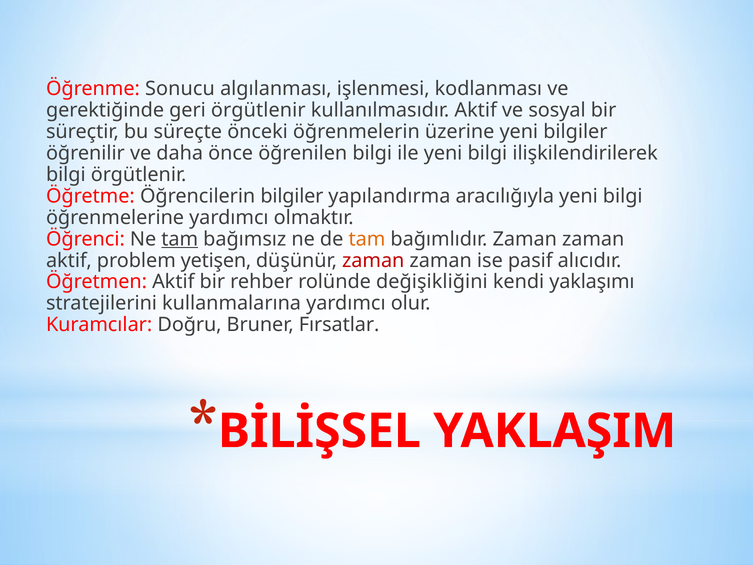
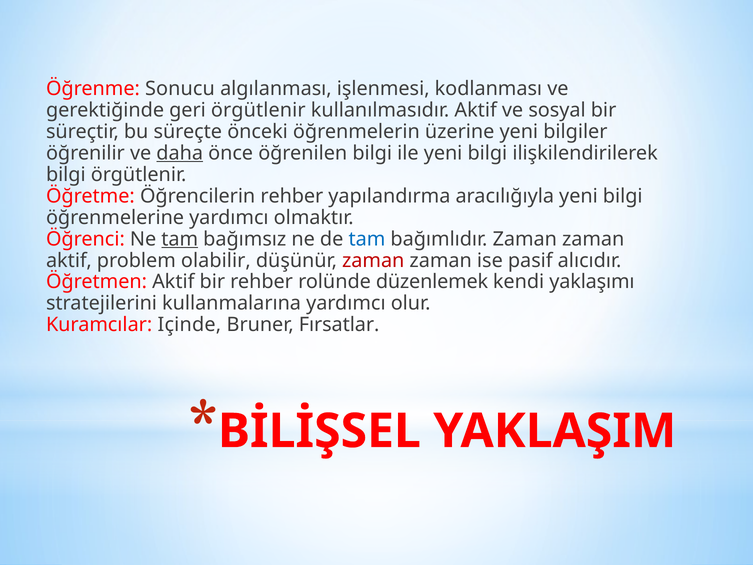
daha underline: none -> present (180, 153)
Öğrencilerin bilgiler: bilgiler -> rehber (292, 196)
tam colour: orange -> blue (367, 239)
yetişen: yetişen -> olabilir (216, 260)
değişikliğini: değişikliğini -> düzenlemek (432, 282)
Doğru: Doğru -> Içinde (189, 325)
